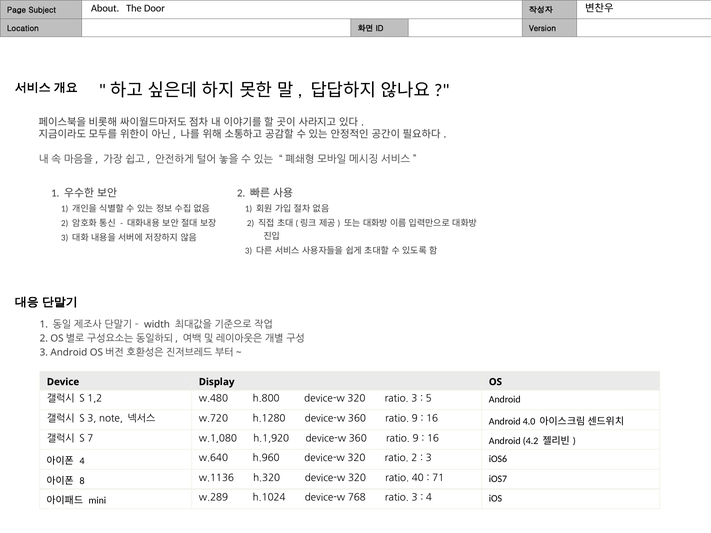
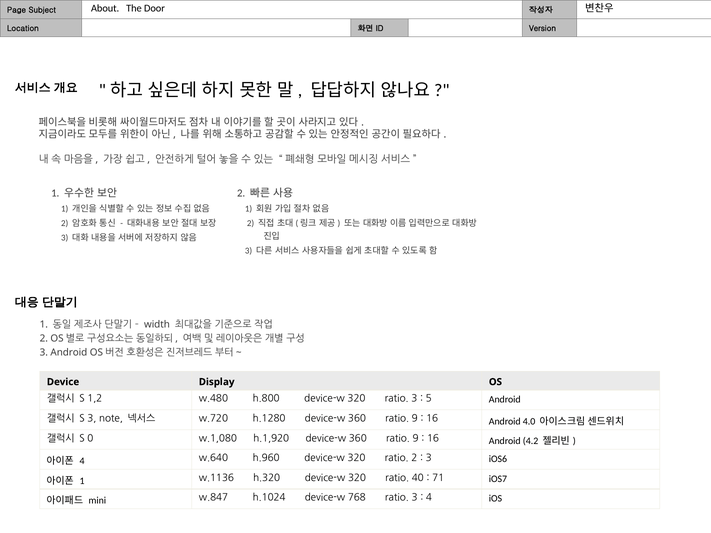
7: 7 -> 0 (90, 438)
8: 8 -> 1 (82, 481)
w.289: w.289 -> w.847 (213, 498)
